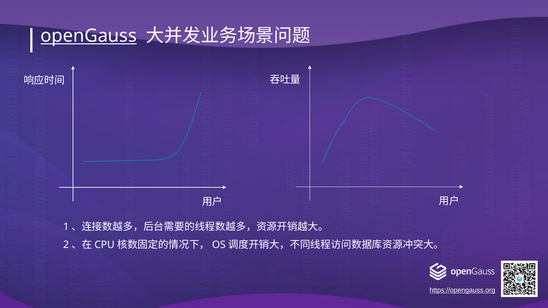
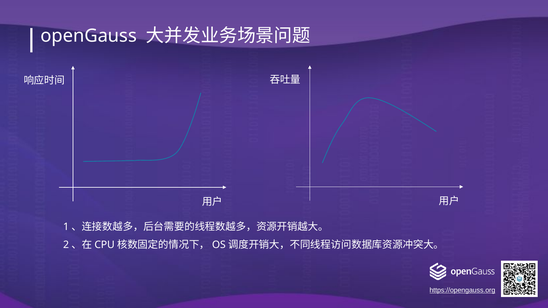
openGauss underline: present -> none (89, 36)
